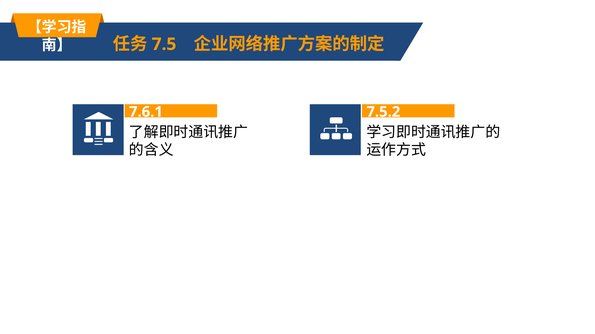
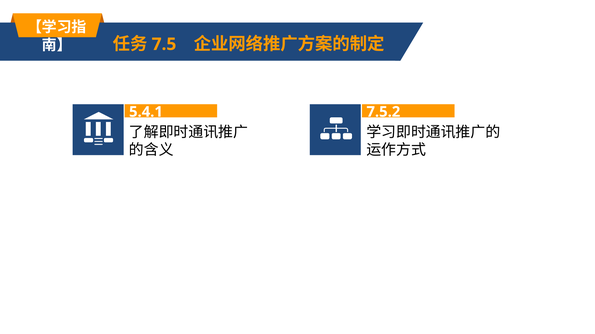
7.6.1: 7.6.1 -> 5.4.1 (146, 112)
